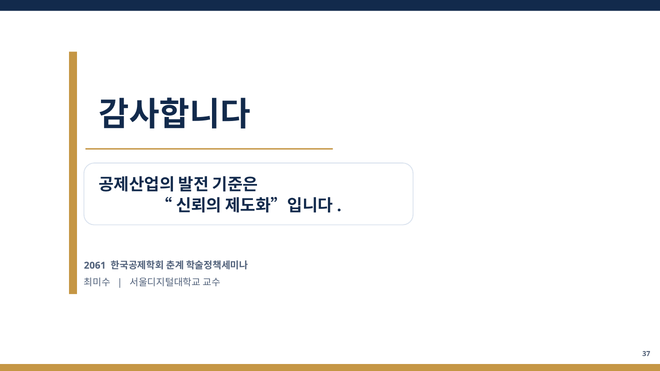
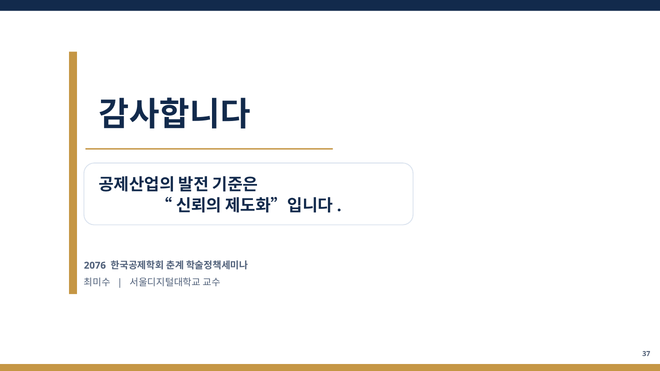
2061: 2061 -> 2076 (95, 266)
